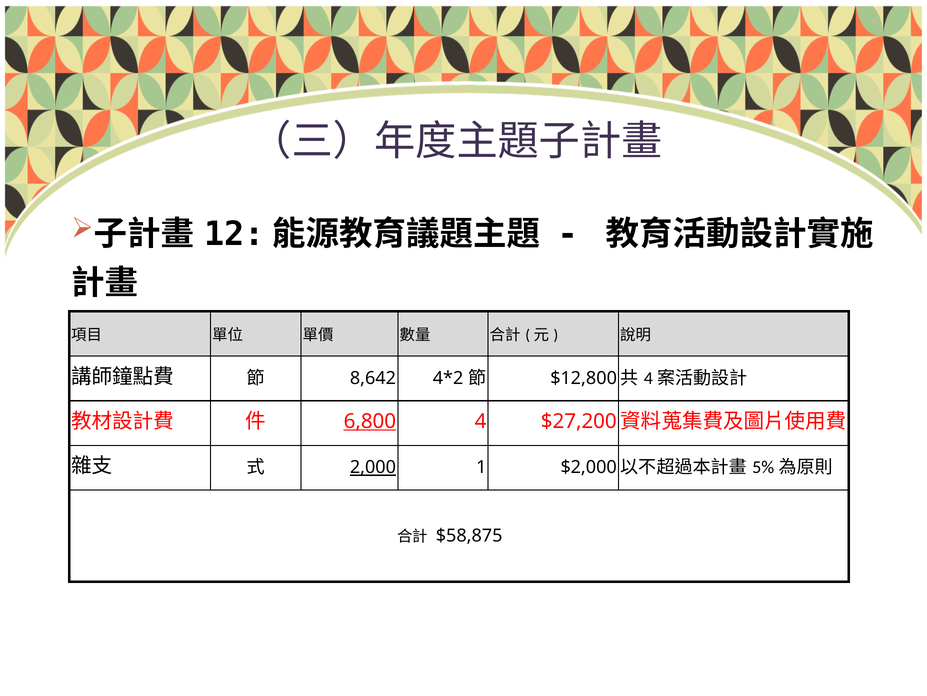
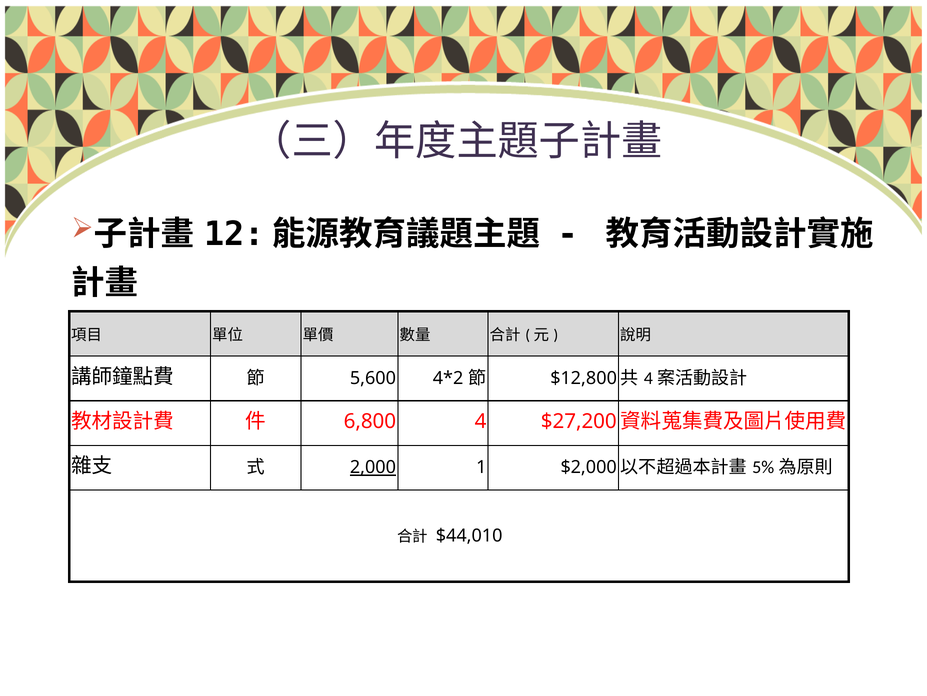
8,642: 8,642 -> 5,600 (373, 378)
6,800 underline: present -> none (370, 421)
$58,875: $58,875 -> $44,010 (469, 535)
